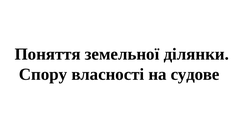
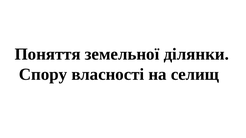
судове: судове -> селищ (195, 75)
